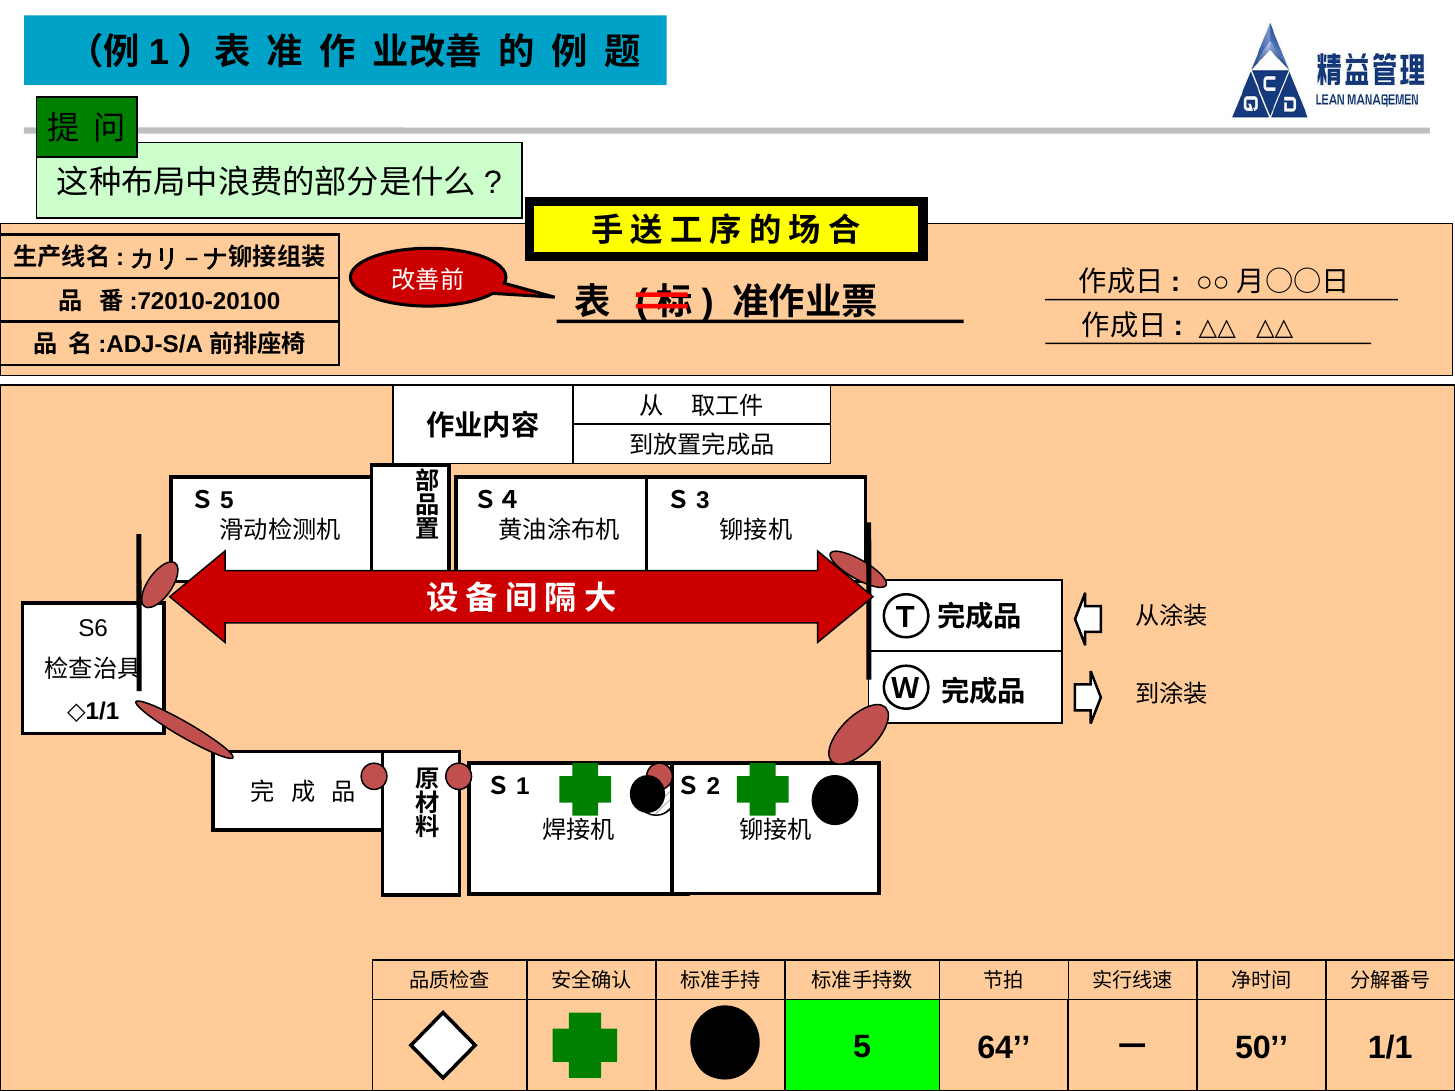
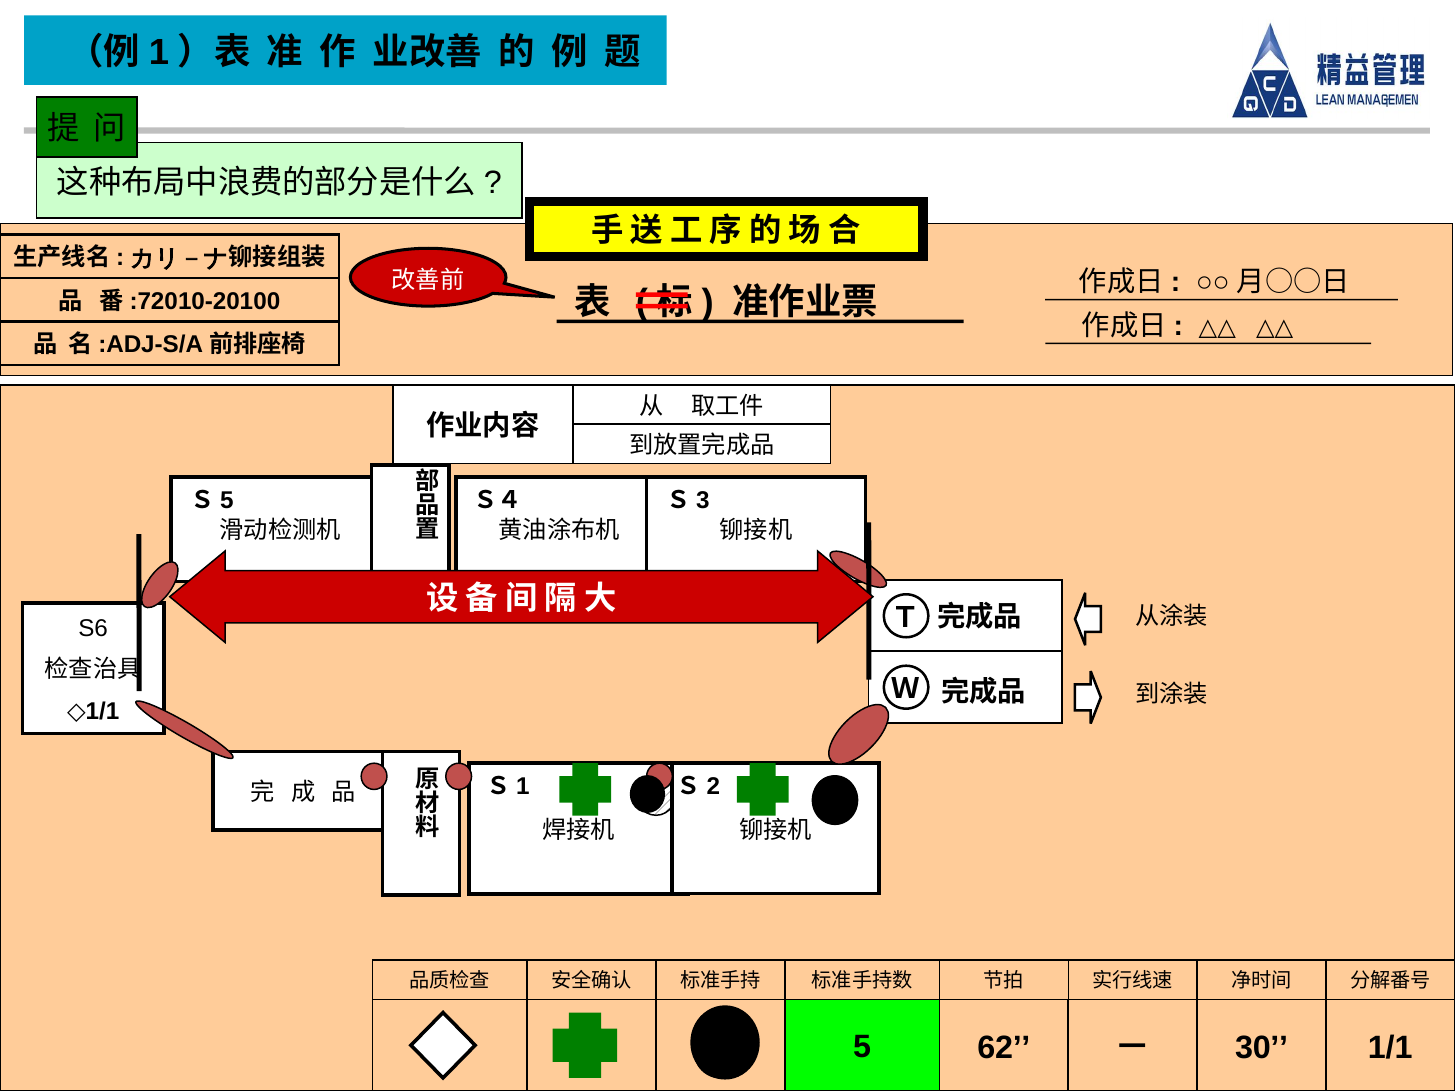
64: 64 -> 62 (1004, 1048)
50: 50 -> 30 (1262, 1048)
